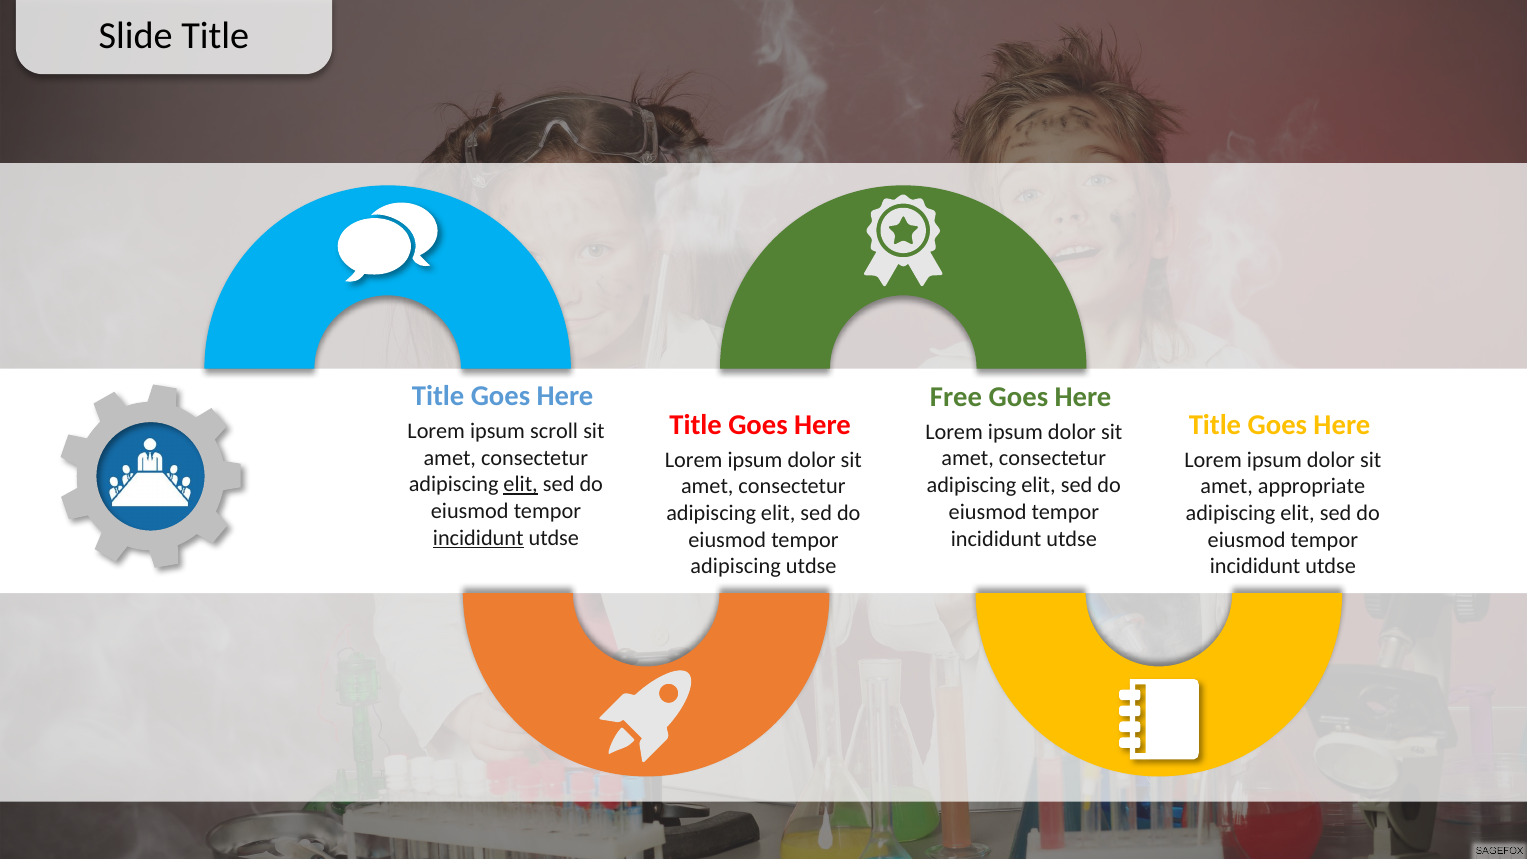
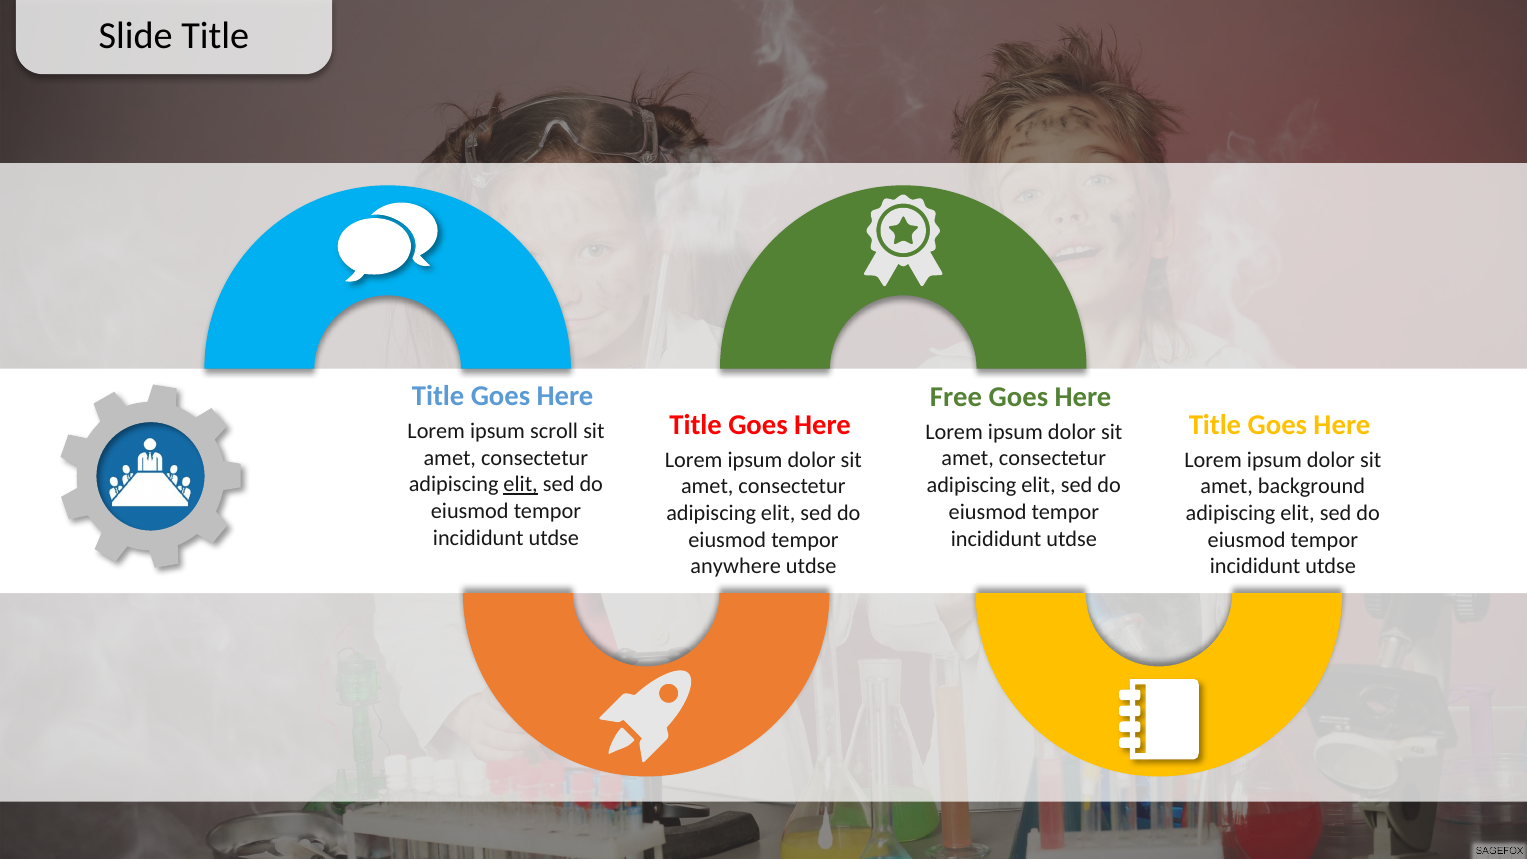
appropriate: appropriate -> background (1312, 486)
incididunt underline: present -> none (478, 538)
adipiscing: adipiscing -> anywhere (736, 567)
